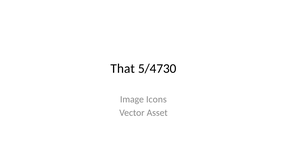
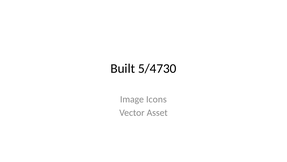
That: That -> Built (123, 68)
